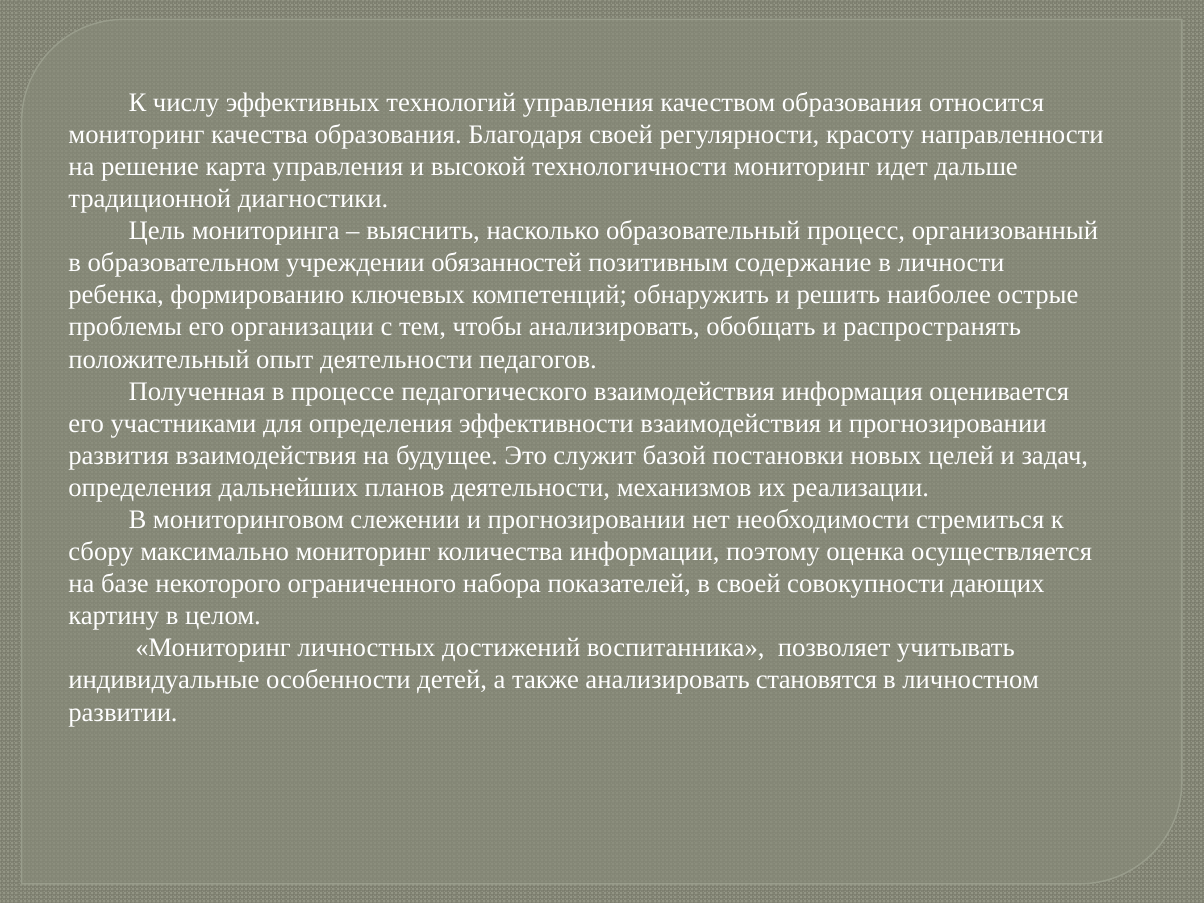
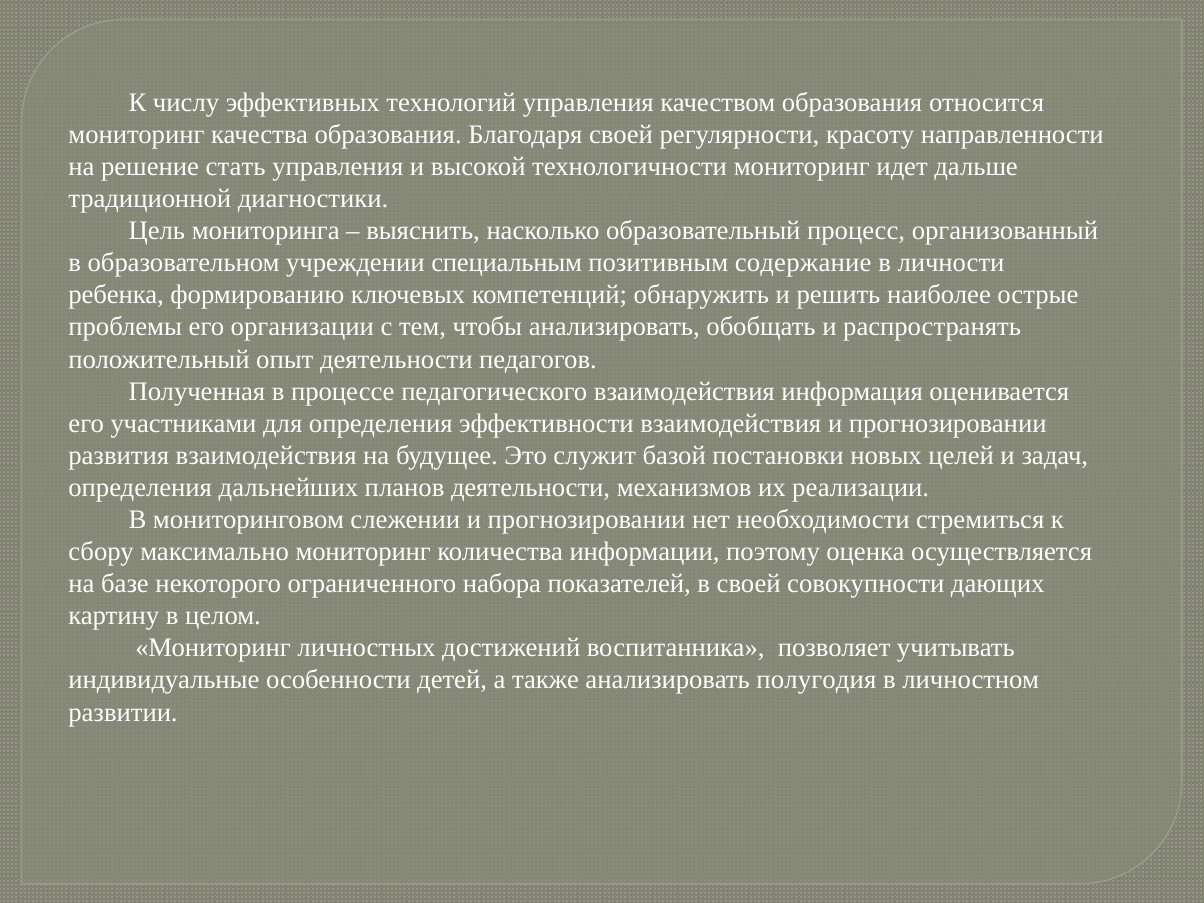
карта: карта -> стать (236, 167)
обязанностей: обязанностей -> специальным (507, 263)
становятся: становятся -> полугодия (816, 680)
